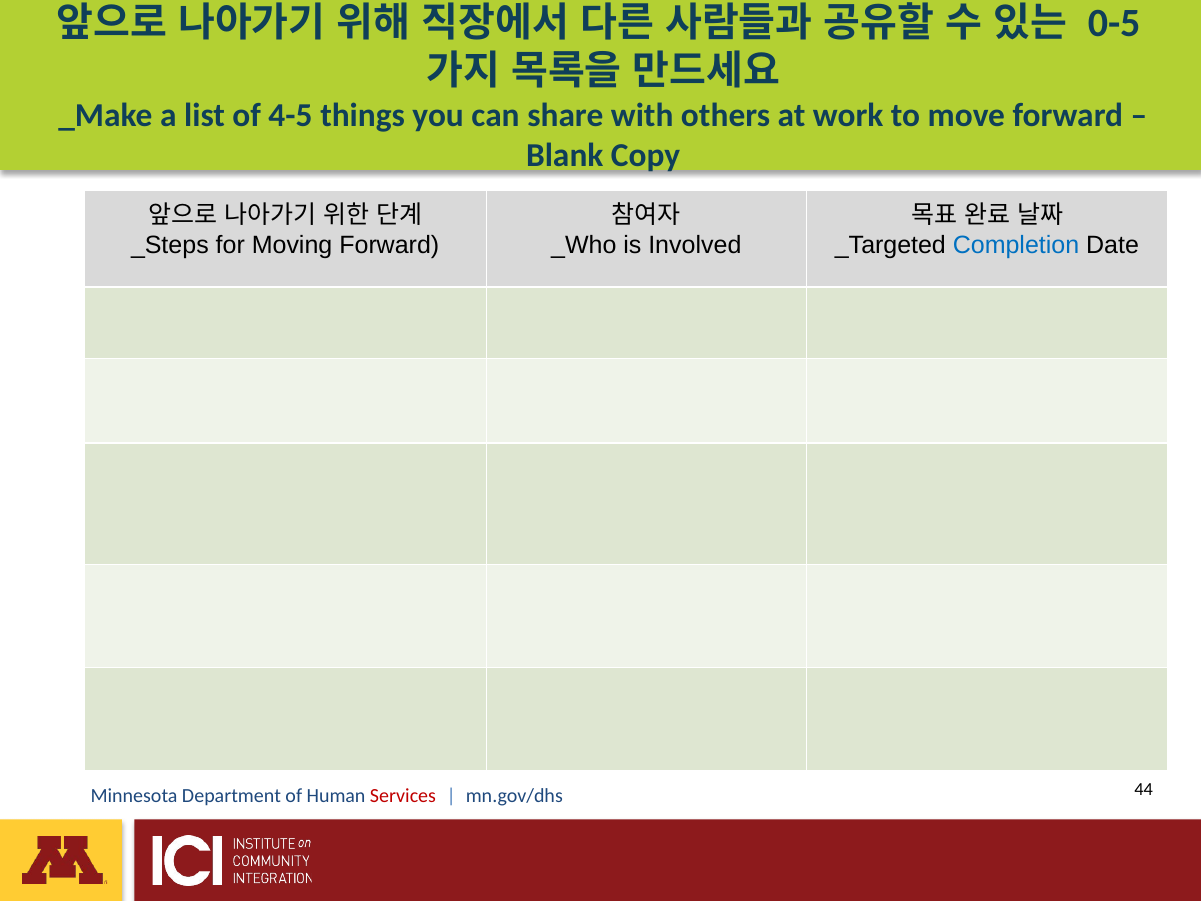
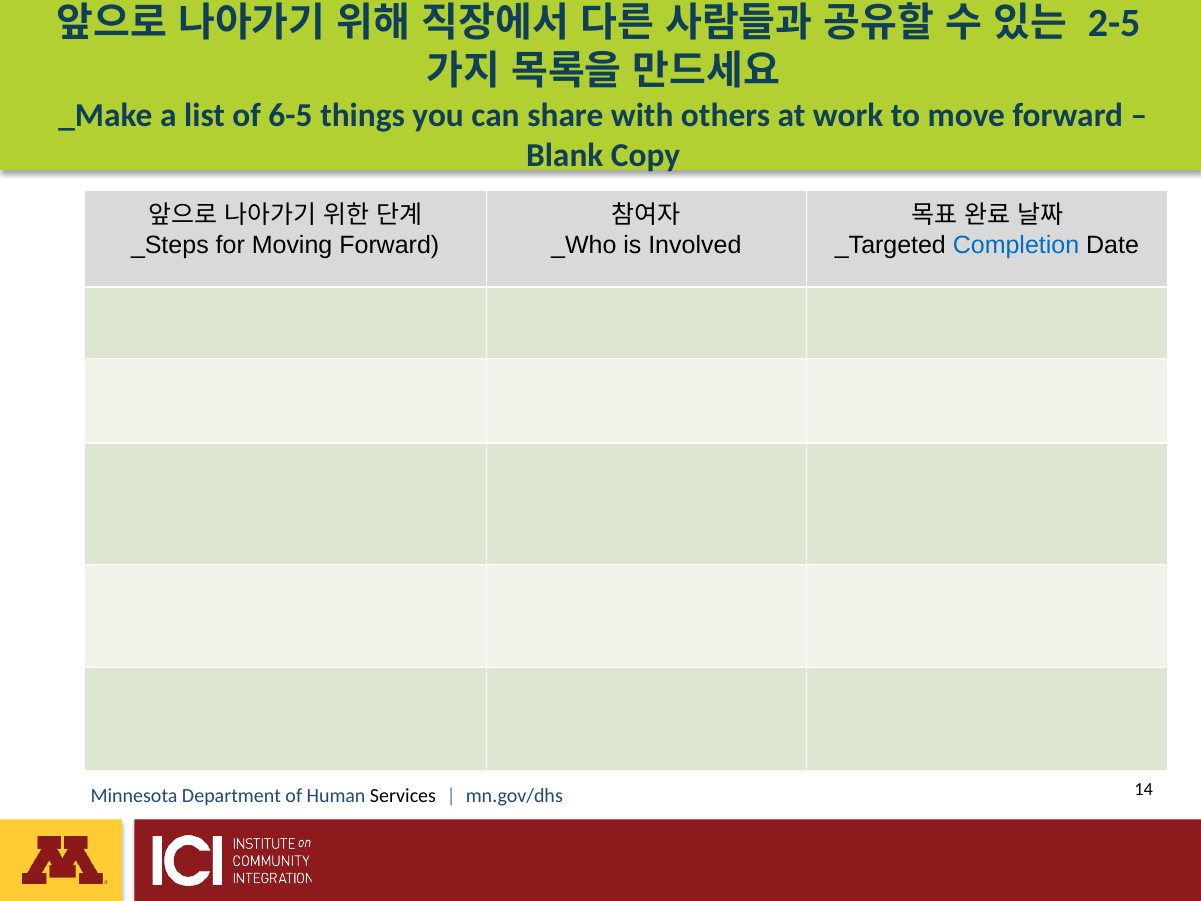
0-5: 0-5 -> 2-5 (1114, 24)
4-5: 4-5 -> 6-5 (291, 115)
Services colour: red -> black (403, 796)
44: 44 -> 14 (1144, 789)
